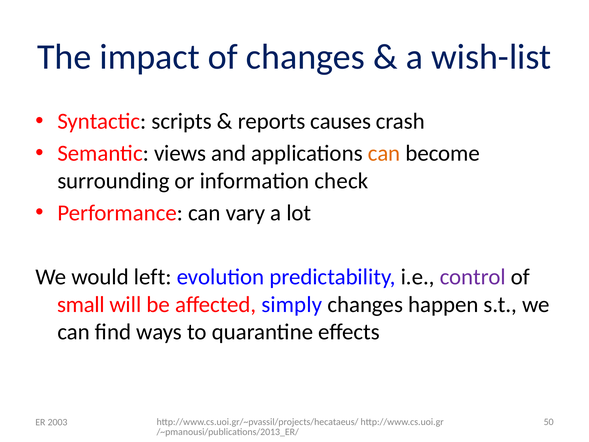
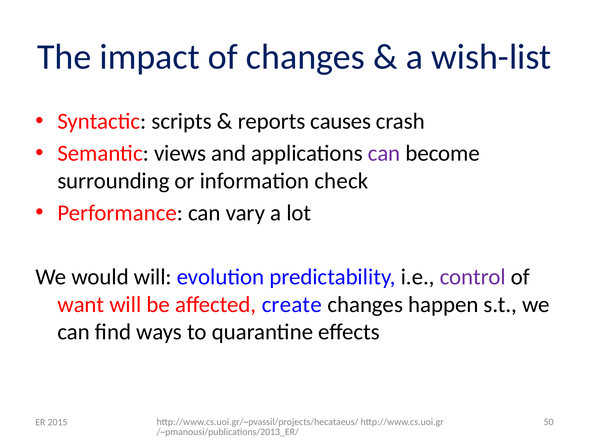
can colour: orange -> purple (384, 153)
would left: left -> will (153, 277)
small: small -> want (81, 304)
simply: simply -> create (292, 304)
2003: 2003 -> 2015 (58, 422)
